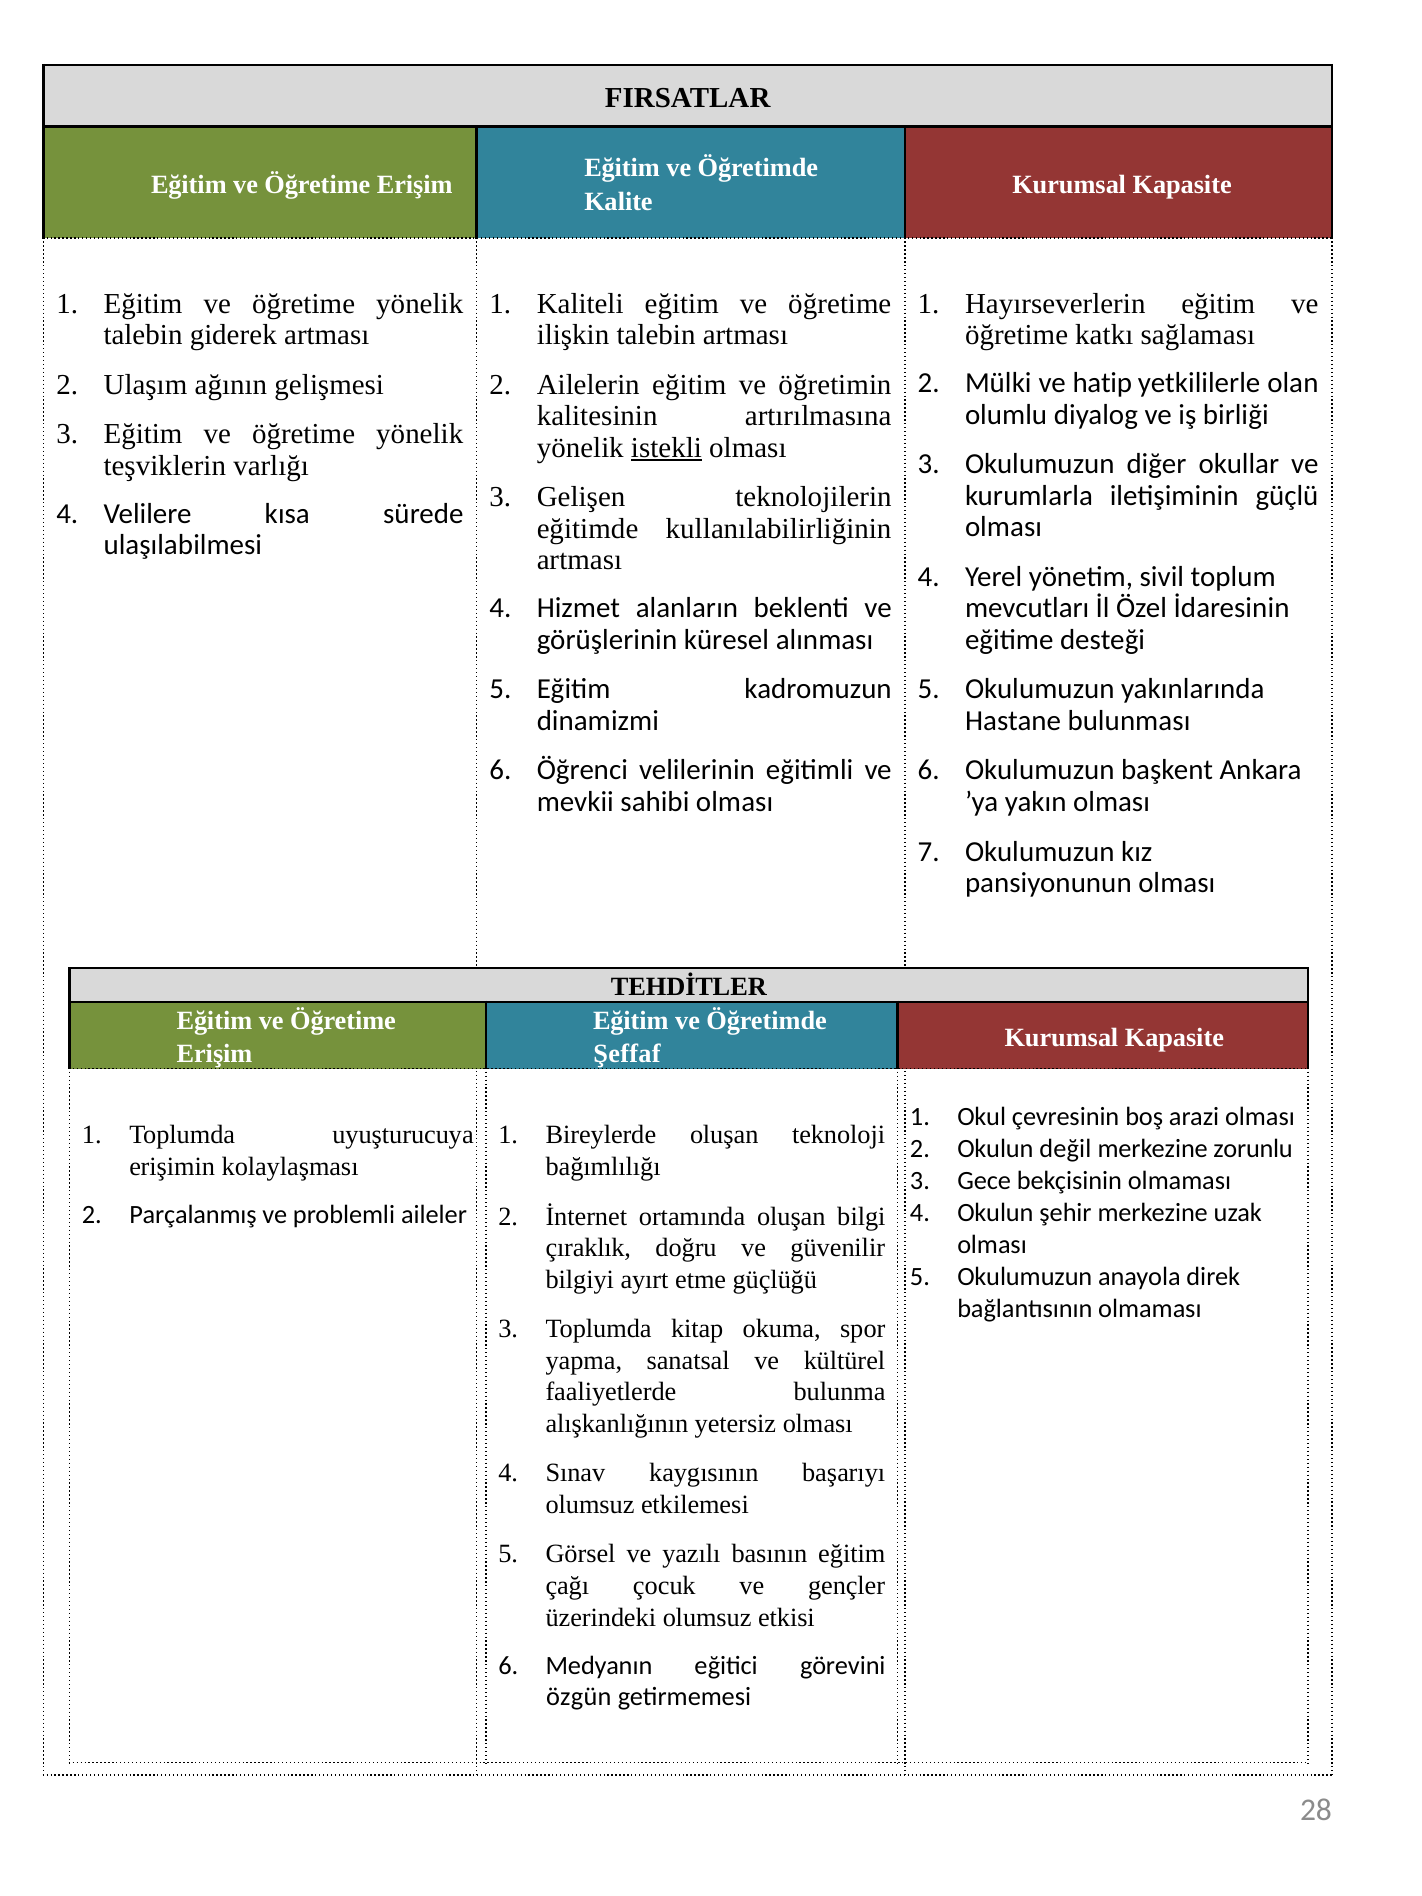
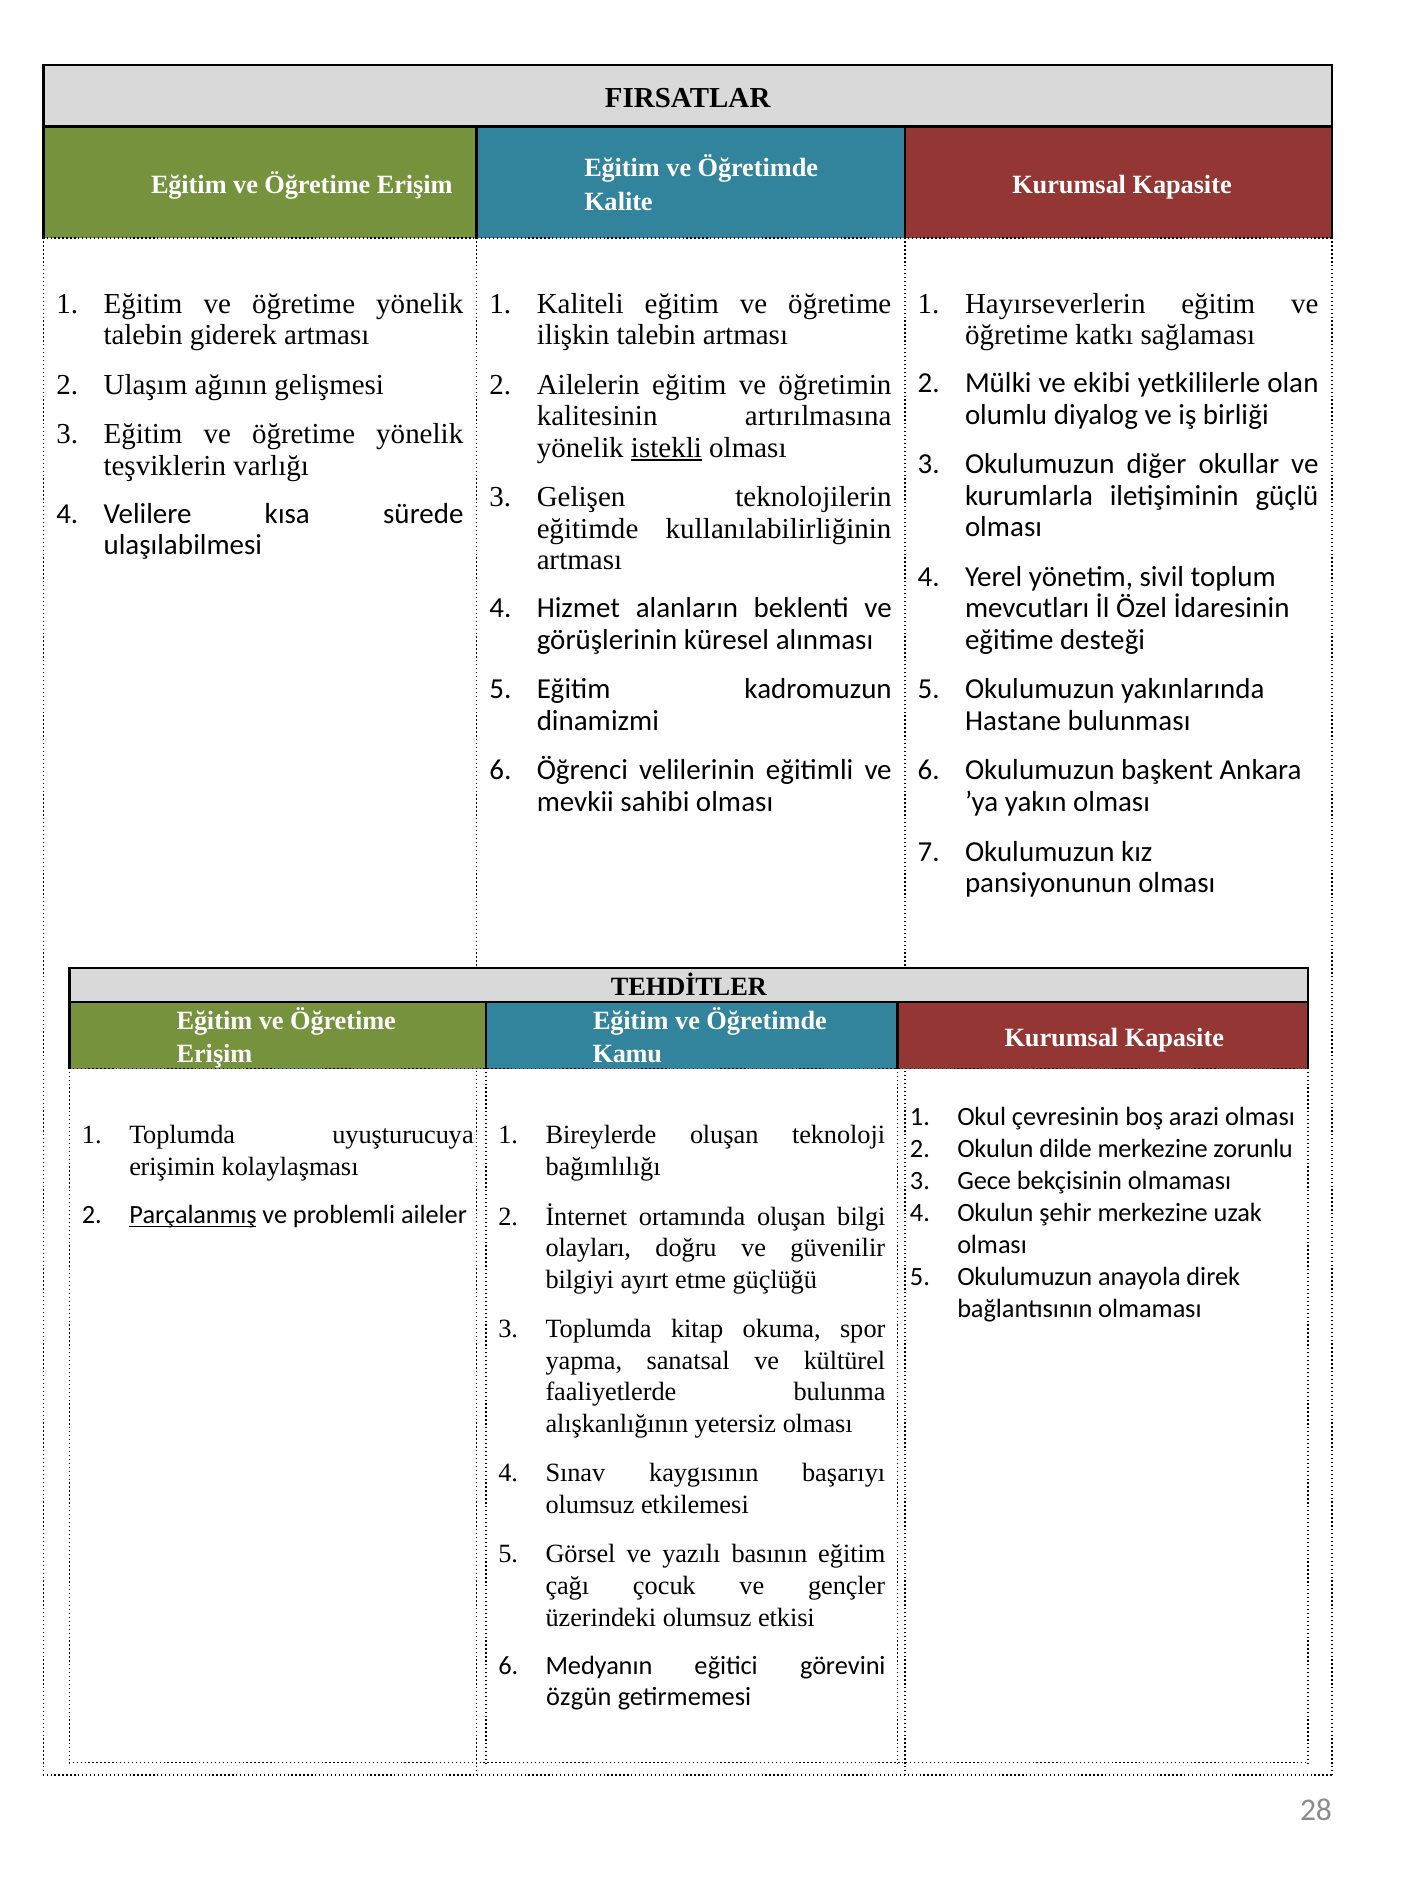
hatip: hatip -> ekibi (1102, 383)
Şeffaf: Şeffaf -> Kamu (627, 1054)
değil: değil -> dilde (1066, 1149)
Parçalanmış underline: none -> present (193, 1215)
çıraklık: çıraklık -> olayları (588, 1248)
